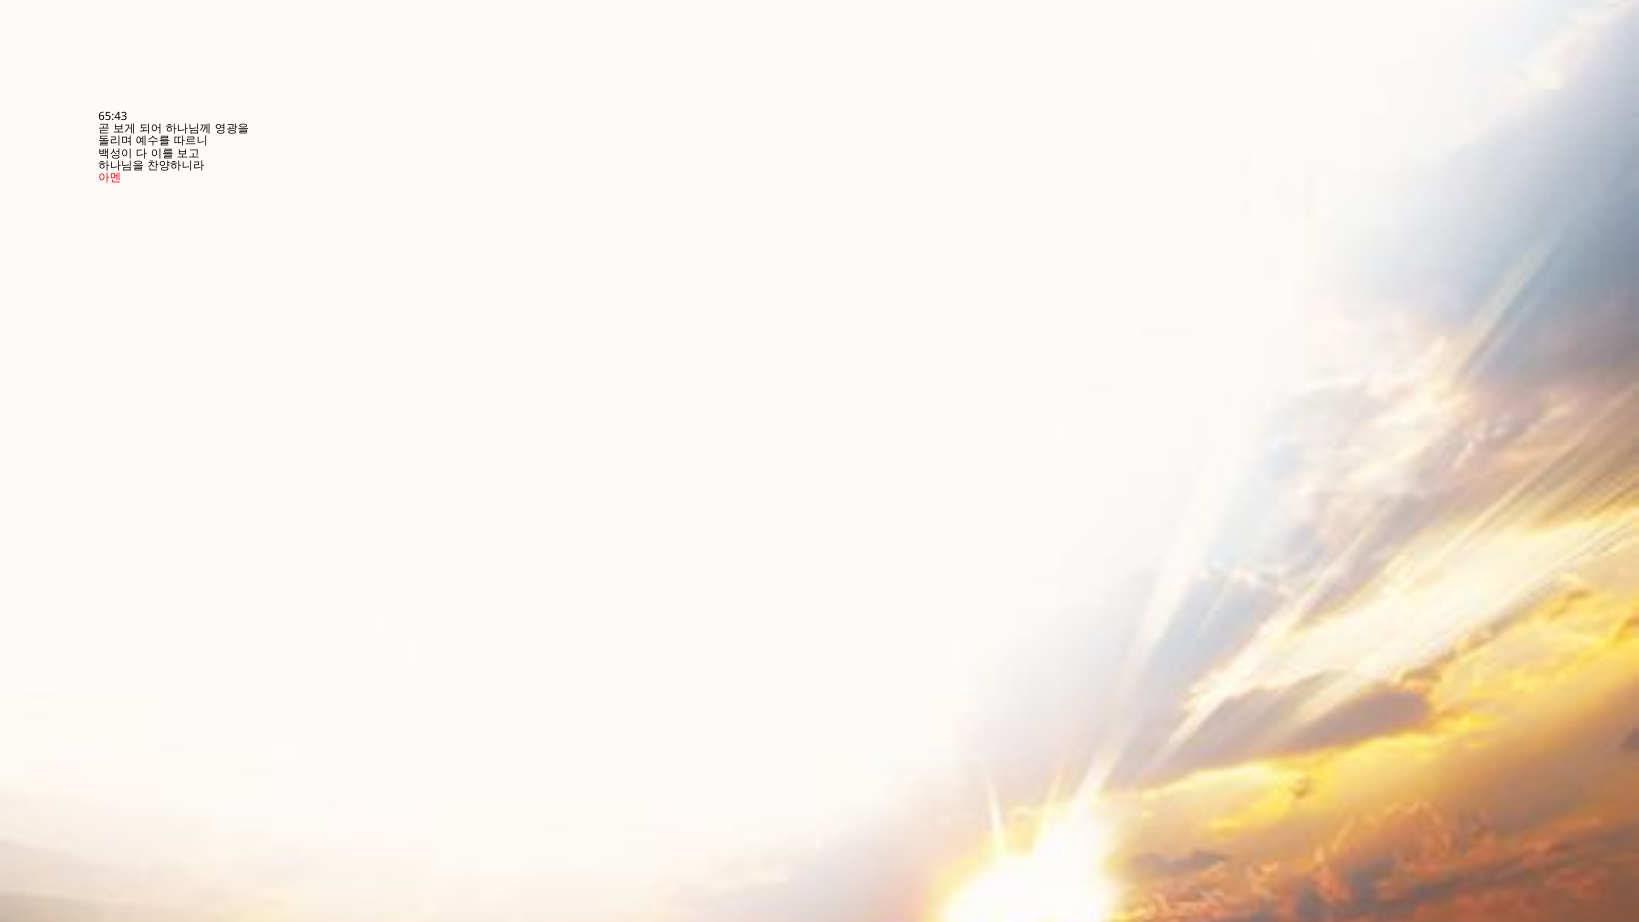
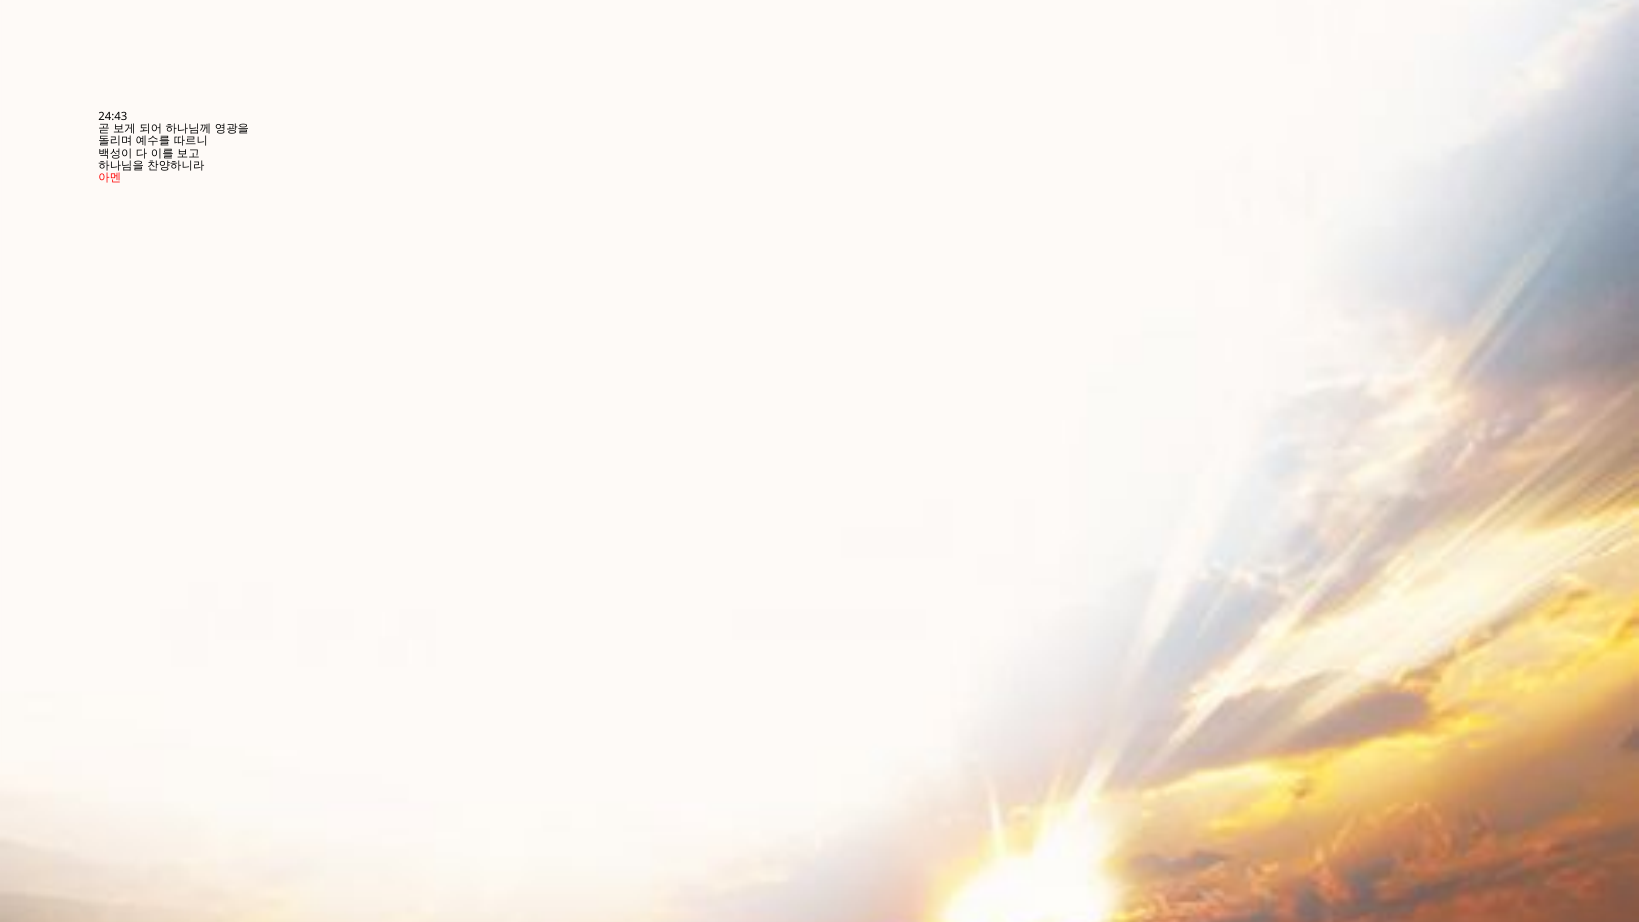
65:43: 65:43 -> 24:43 (113, 117)
